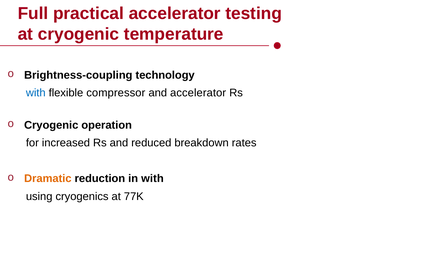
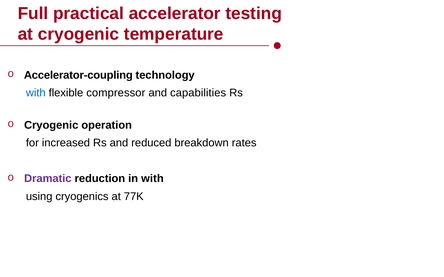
Brightness-coupling: Brightness-coupling -> Accelerator-coupling (78, 75)
and accelerator: accelerator -> capabilities (198, 93)
Dramatic colour: orange -> purple (48, 179)
